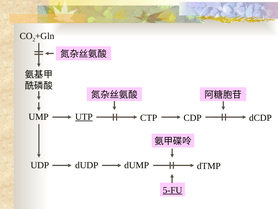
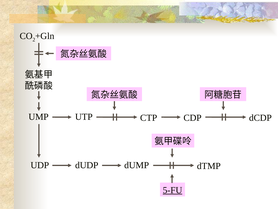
UTP underline: present -> none (84, 117)
